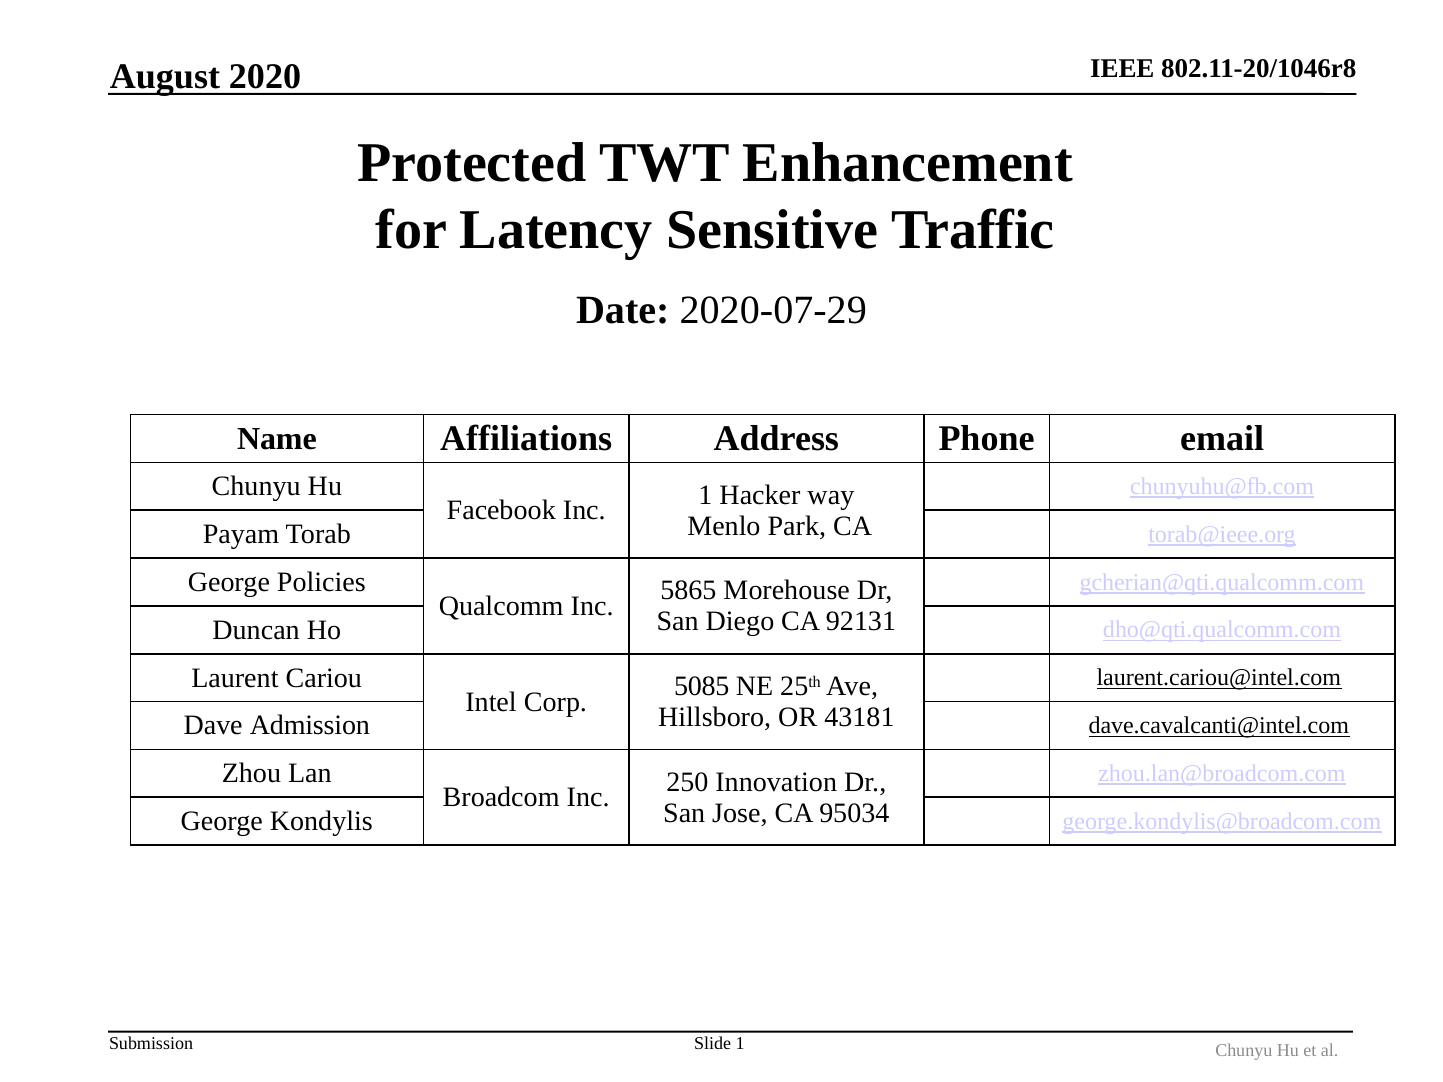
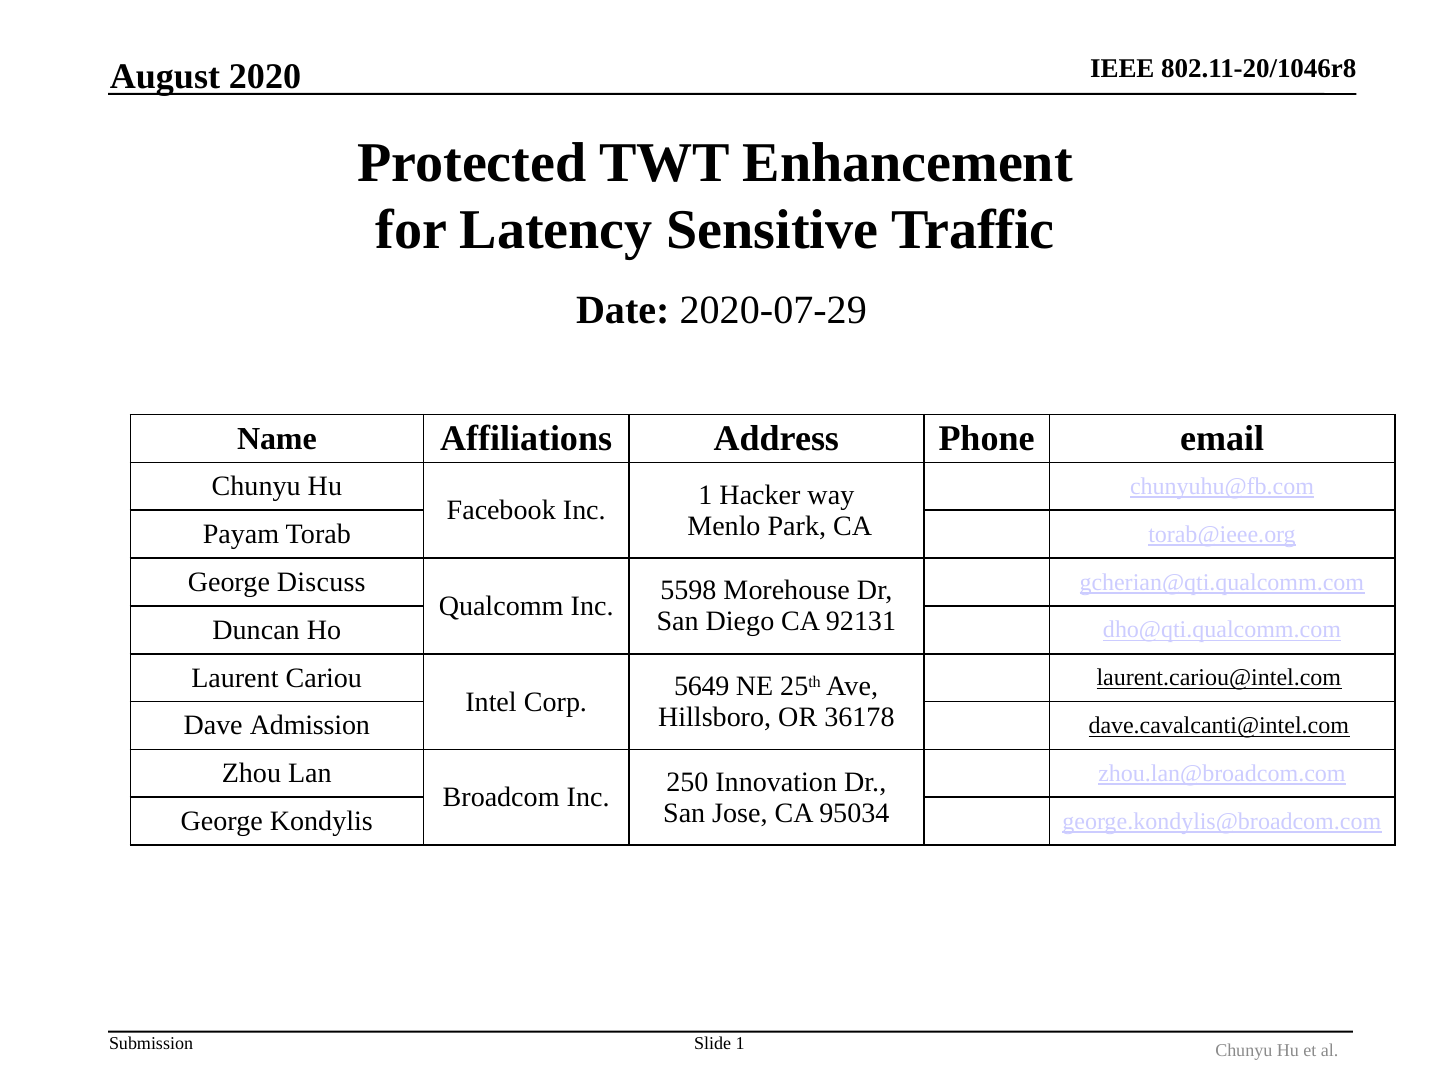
Policies: Policies -> Discuss (321, 582)
5865: 5865 -> 5598 (688, 591)
5085: 5085 -> 5649 (702, 686)
43181: 43181 -> 36178 (859, 717)
